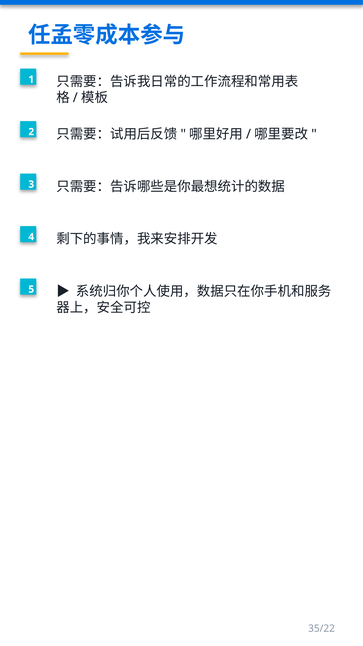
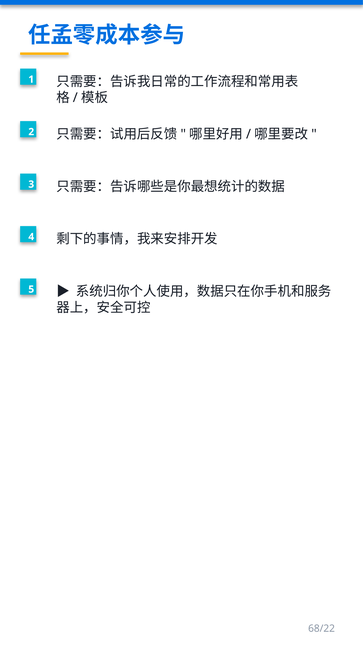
35/22: 35/22 -> 68/22 (322, 628)
